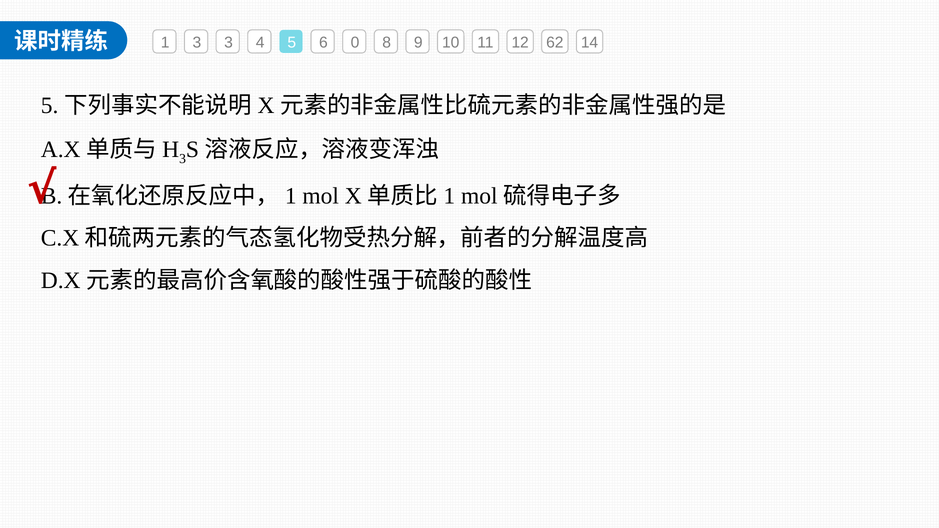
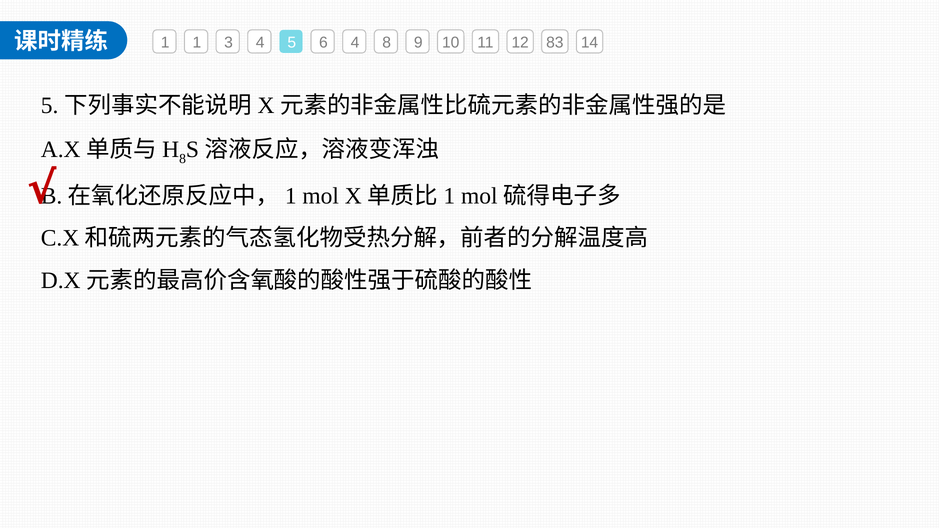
1 3: 3 -> 1 (197, 43)
6 0: 0 -> 4 (355, 43)
62: 62 -> 83 (555, 43)
3: 3 -> 8 (183, 159)
